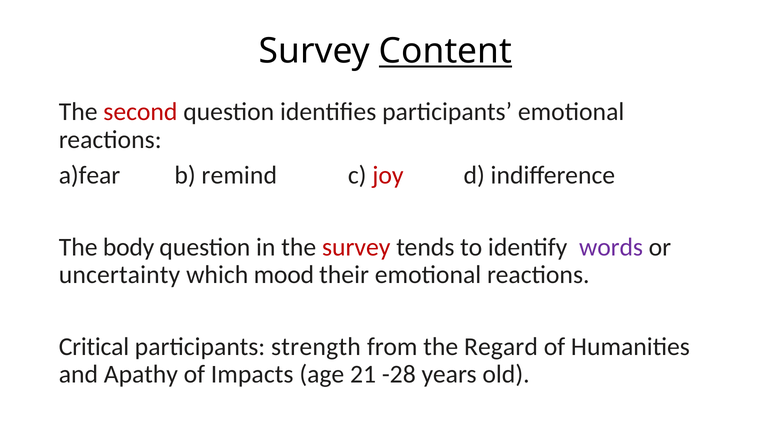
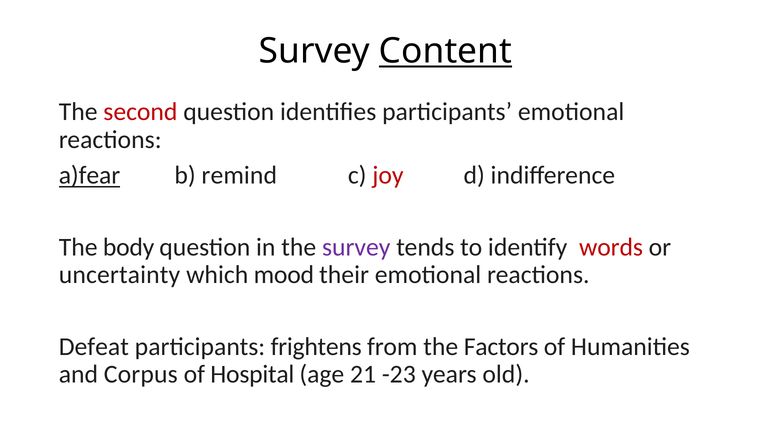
a)fear underline: none -> present (89, 175)
survey colour: red -> purple (356, 247)
words colour: purple -> red (611, 247)
Critical: Critical -> Defeat (94, 346)
strength: strength -> frightens (316, 346)
Regard: Regard -> Factors (501, 346)
Apathy: Apathy -> Corpus (141, 374)
Impacts: Impacts -> Hospital (252, 374)
-28: -28 -> -23 (399, 374)
